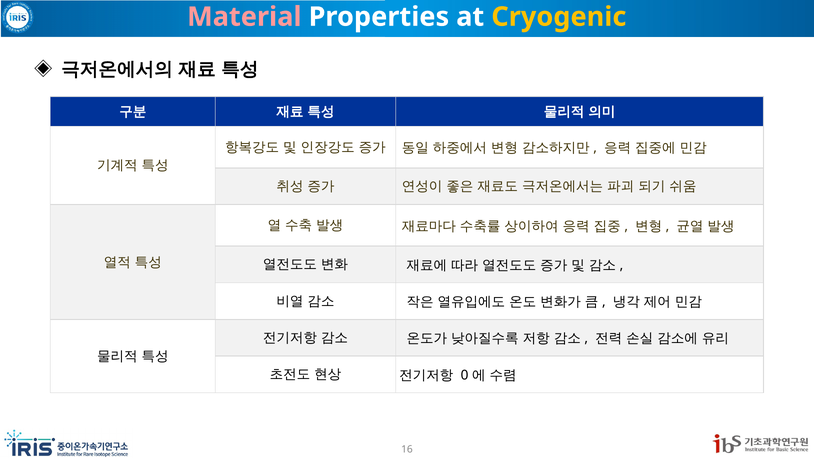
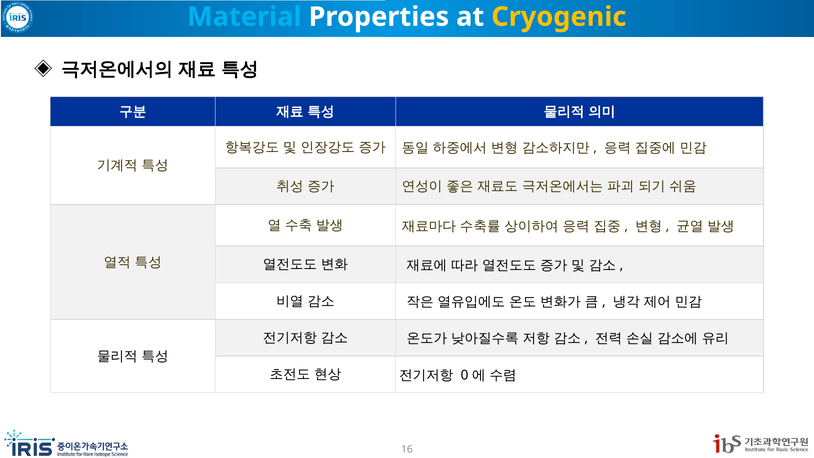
Material colour: pink -> light blue (244, 17)
